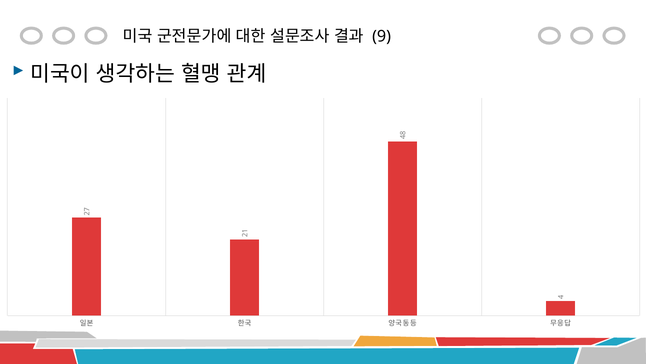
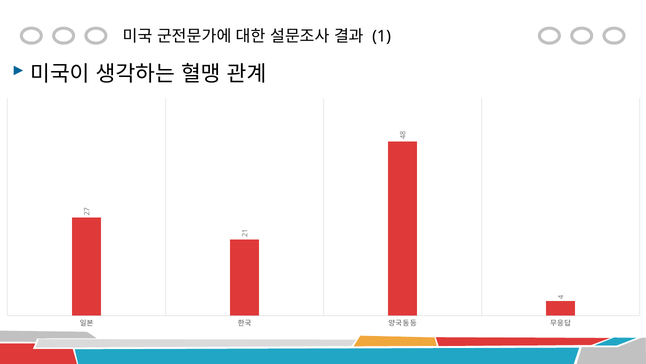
9: 9 -> 1 (382, 36)
